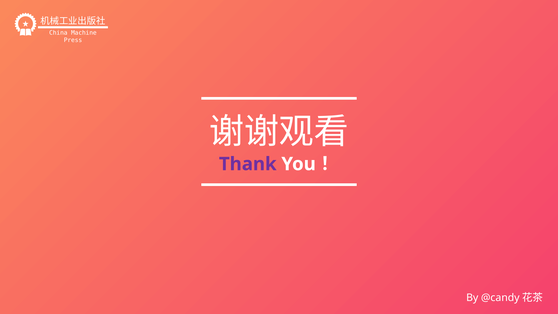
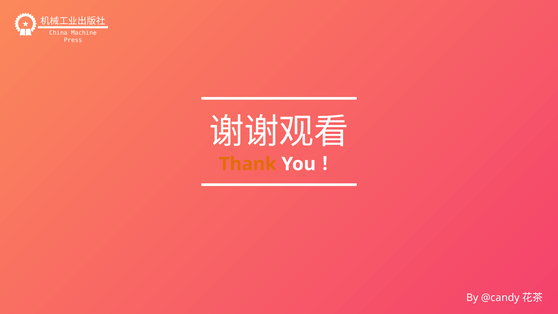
Thank colour: purple -> orange (248, 164)
